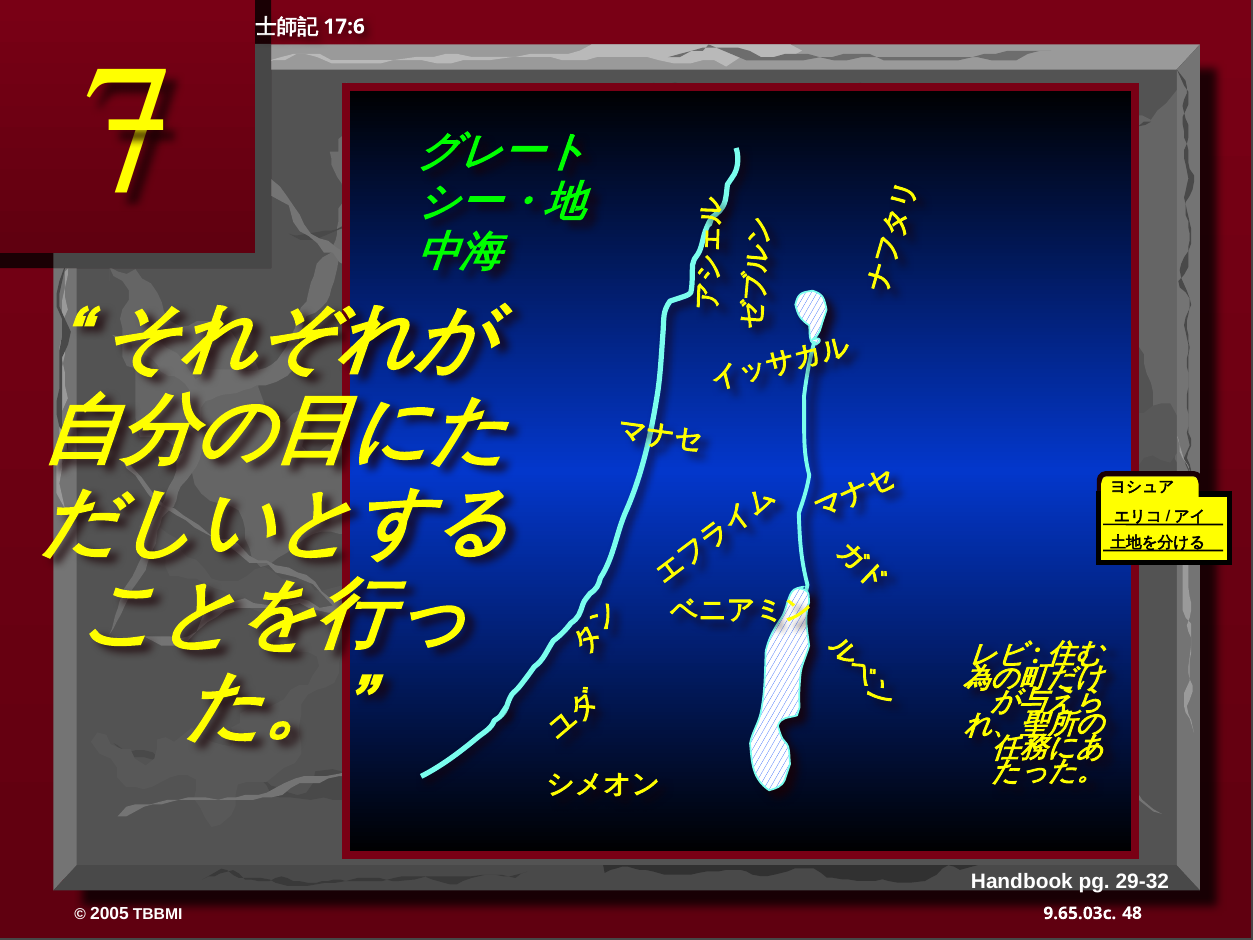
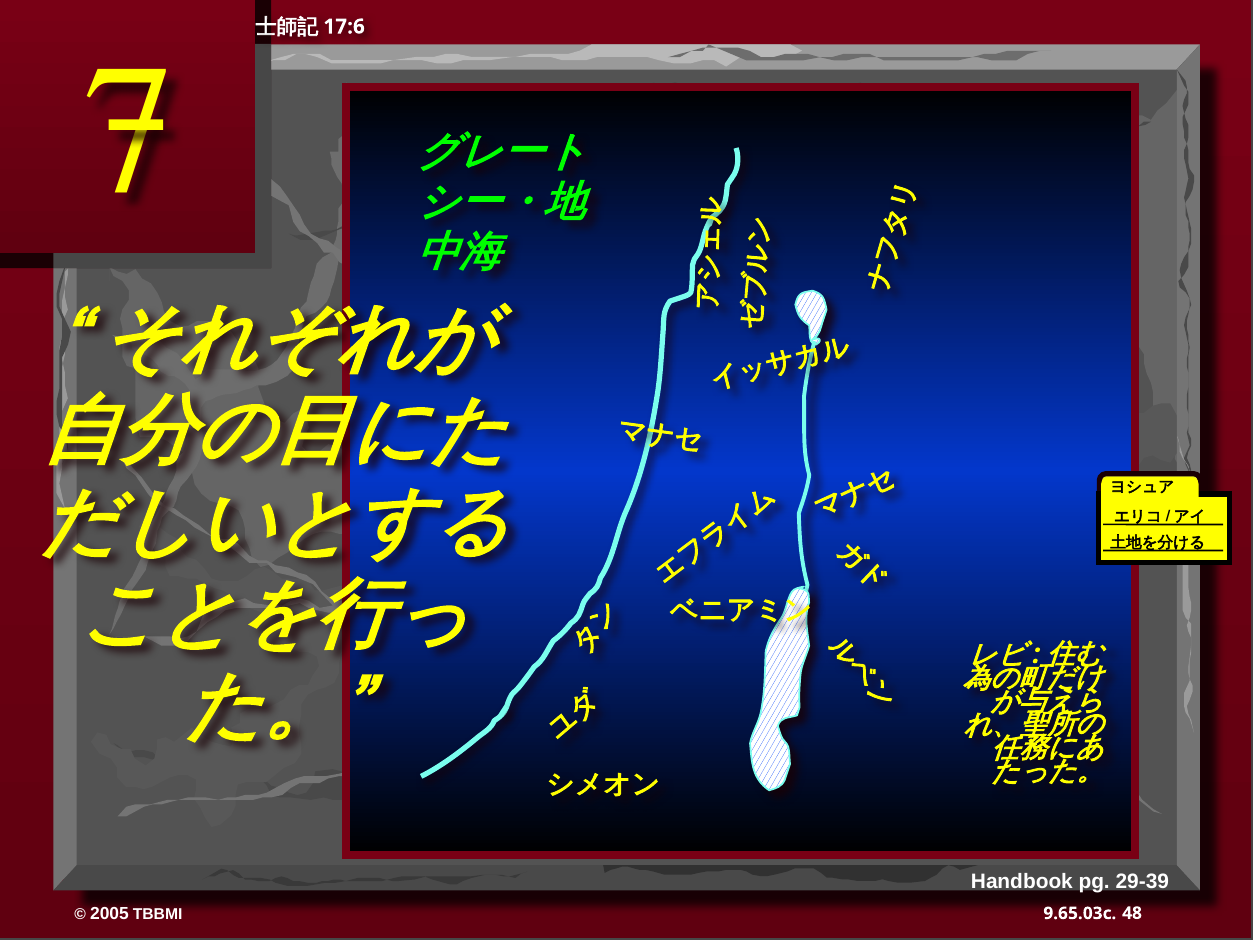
29-32: 29-32 -> 29-39 (1142, 881)
